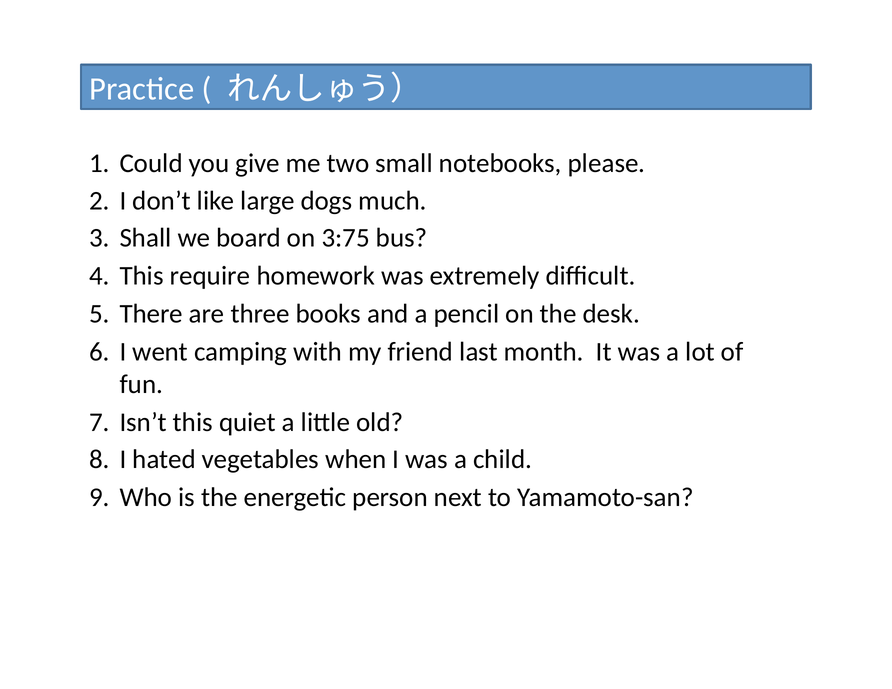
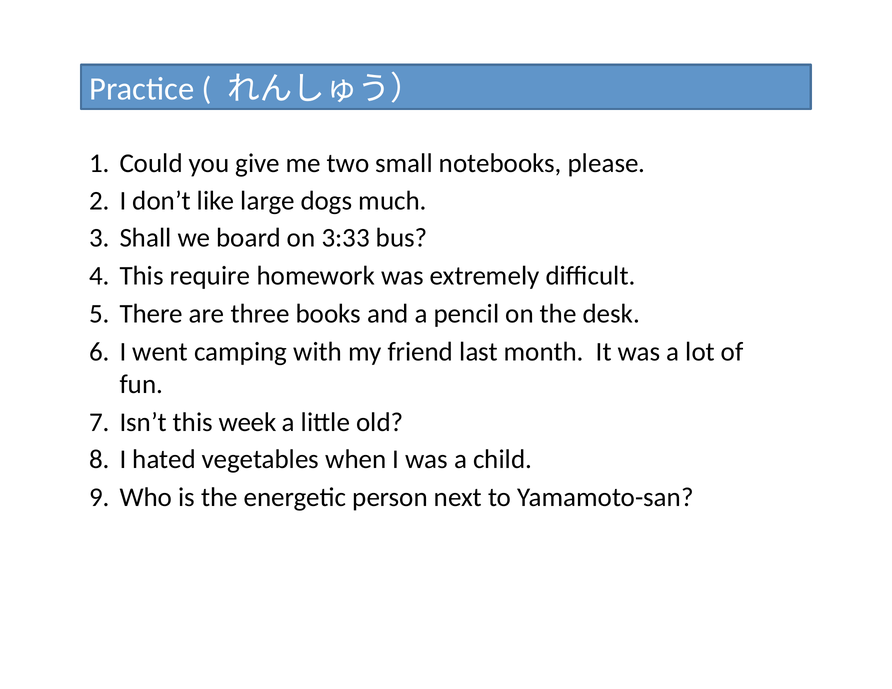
3:75: 3:75 -> 3:33 (346, 238)
quiet: quiet -> week (248, 423)
